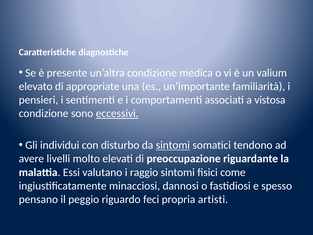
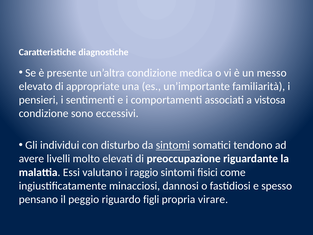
valium: valium -> messo (272, 73)
eccessivi underline: present -> none (117, 113)
feci: feci -> figli (151, 199)
artisti: artisti -> virare (213, 199)
